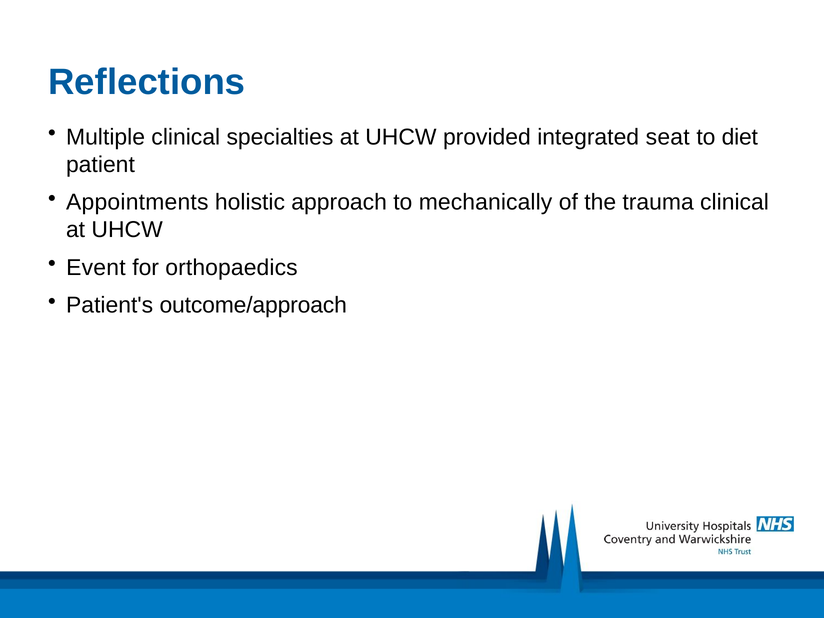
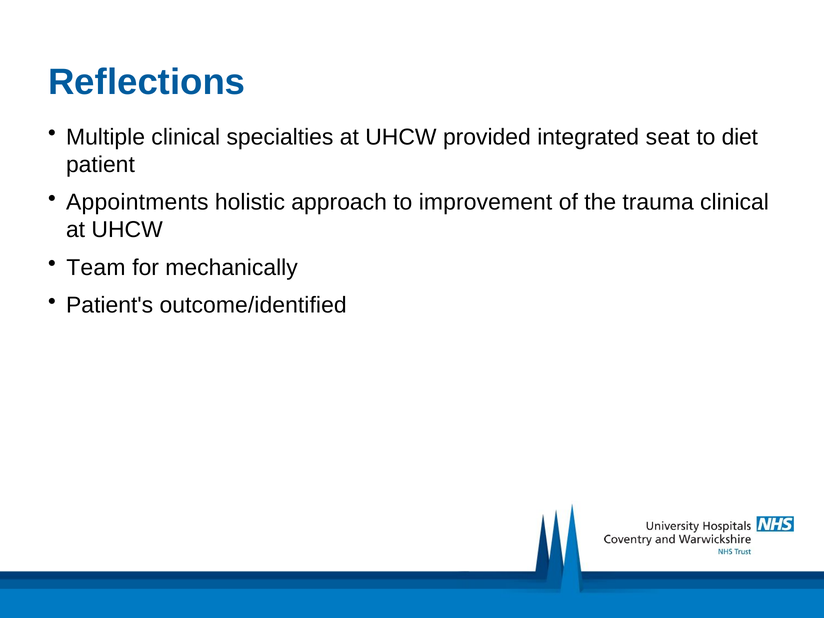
mechanically: mechanically -> improvement (486, 202)
Event: Event -> Team (96, 268)
orthopaedics: orthopaedics -> mechanically (232, 268)
outcome/approach: outcome/approach -> outcome/identified (253, 305)
